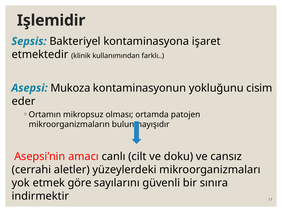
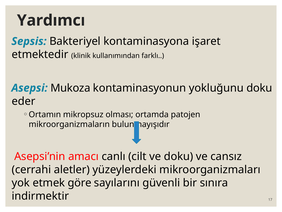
Işlemidir: Işlemidir -> Yardımcı (51, 20)
yokluğunu cisim: cisim -> doku (259, 88)
